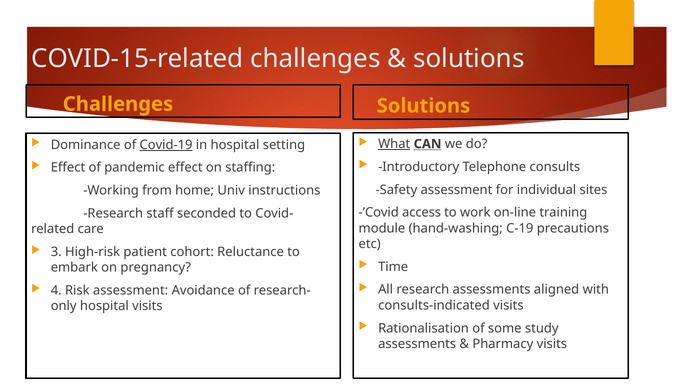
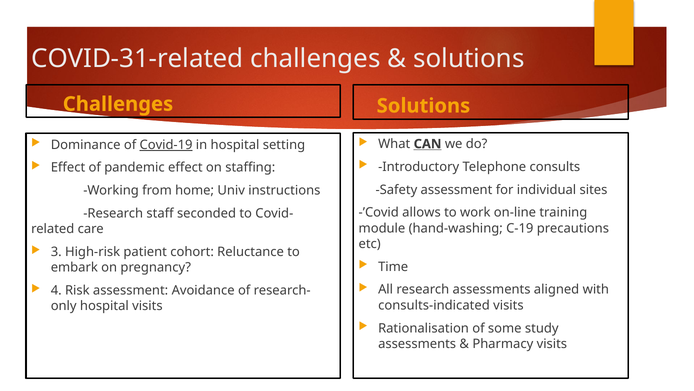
COVID-15-related: COVID-15-related -> COVID-31-related (137, 59)
What underline: present -> none (394, 144)
access: access -> allows (421, 212)
